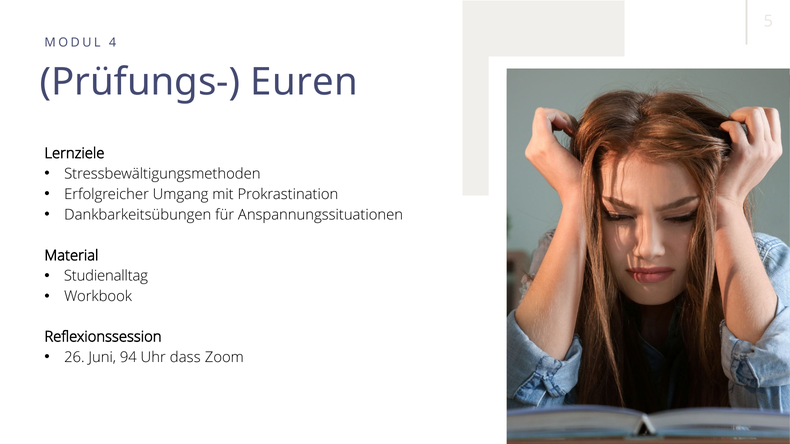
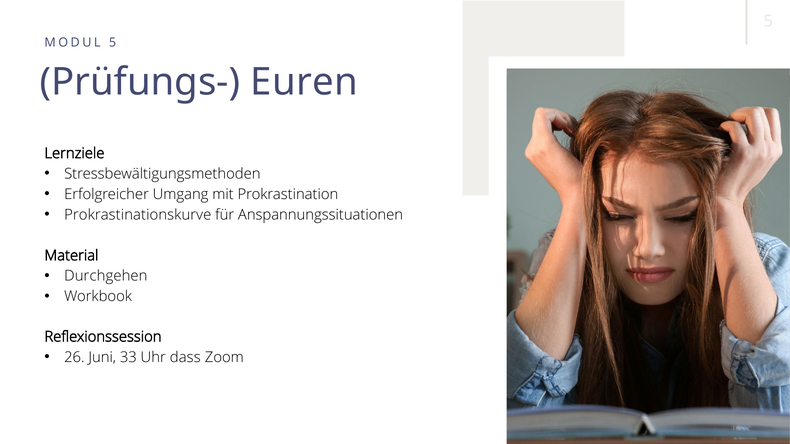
MODUL 4: 4 -> 5 (112, 42)
Dankbarkeitsübungen: Dankbarkeitsübungen -> Prokrastinationskurve (138, 215)
Studienalltag: Studienalltag -> Durchgehen (106, 276)
94: 94 -> 33 (128, 357)
